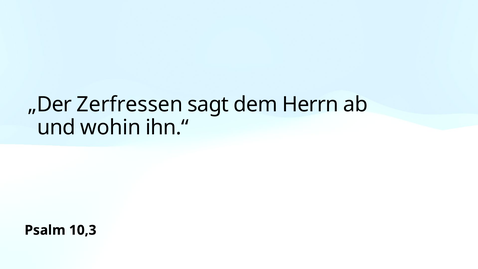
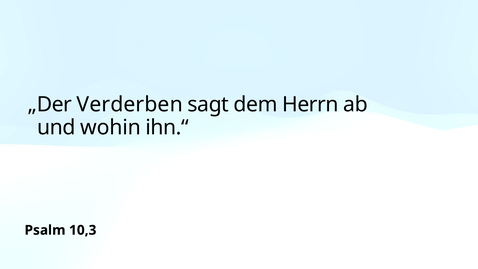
Zerfressen: Zerfressen -> Verderben (130, 105)
